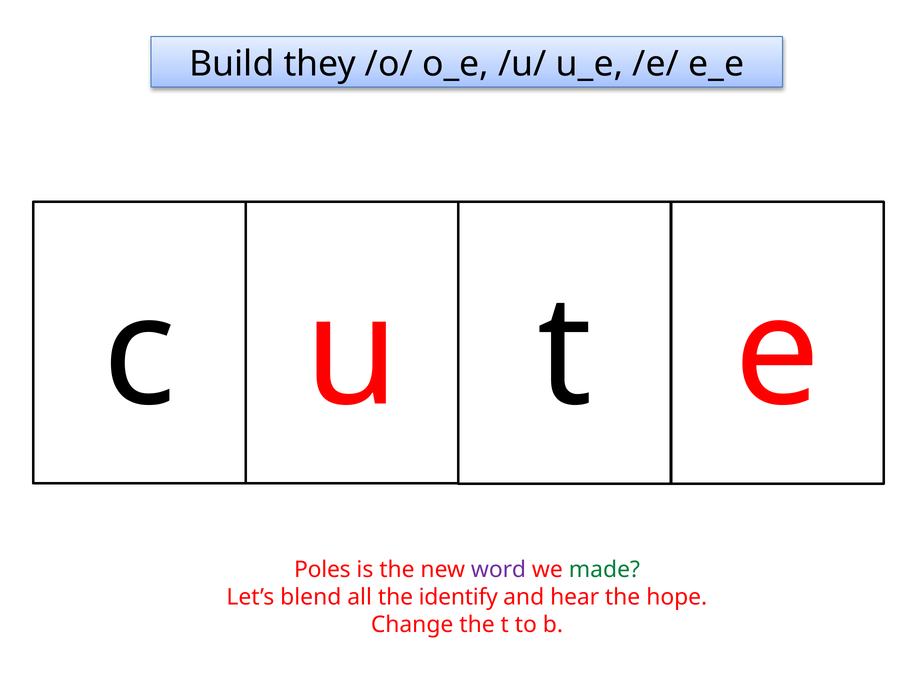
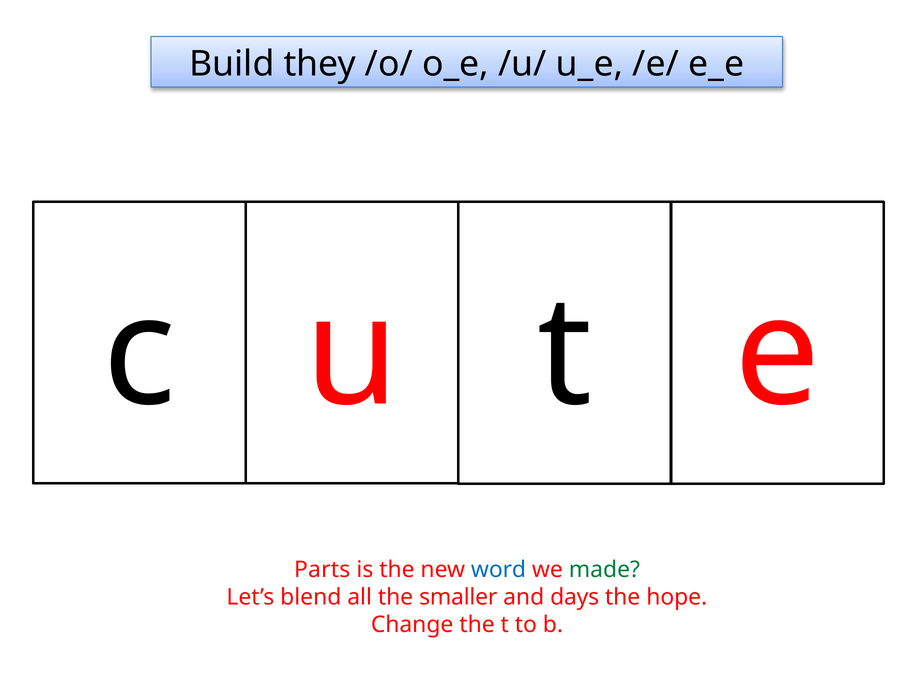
Poles: Poles -> Parts (322, 570)
word colour: purple -> blue (499, 570)
identify: identify -> smaller (458, 597)
hear: hear -> days (575, 597)
